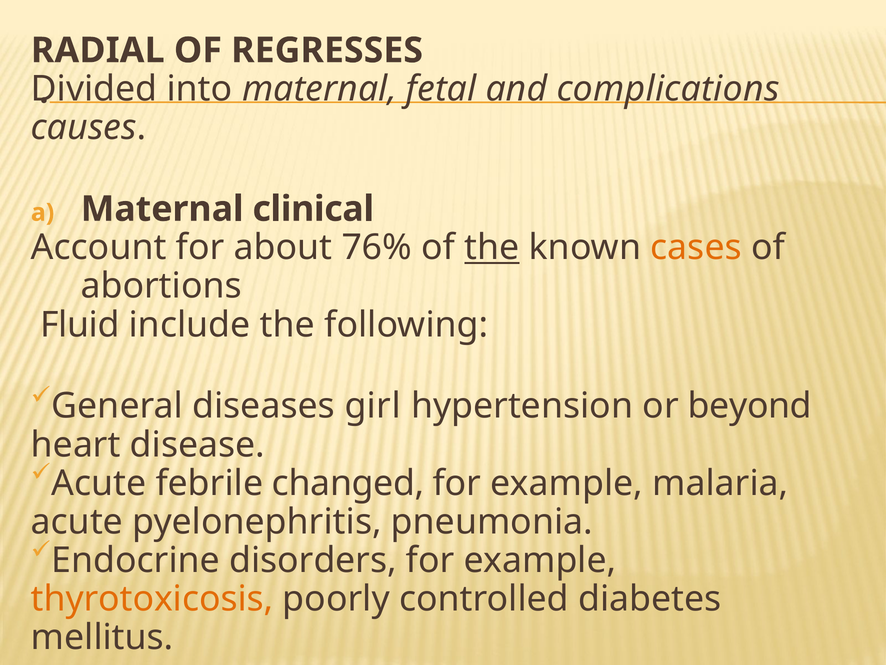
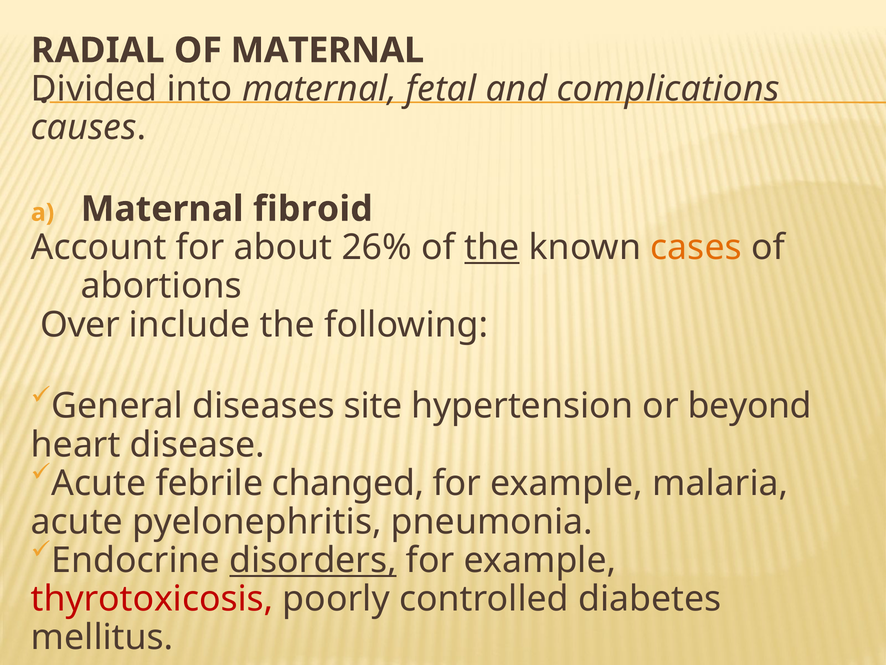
OF REGRESSES: REGRESSES -> MATERNAL (327, 50)
clinical: clinical -> fibroid (313, 209)
76%: 76% -> 26% (377, 247)
Fluid: Fluid -> Over (80, 325)
girl: girl -> site (373, 406)
disorders underline: none -> present (313, 560)
thyrotoxicosis colour: orange -> red (152, 599)
